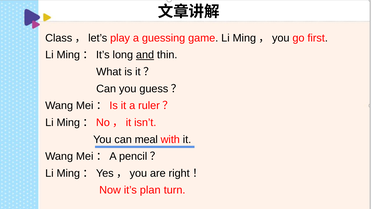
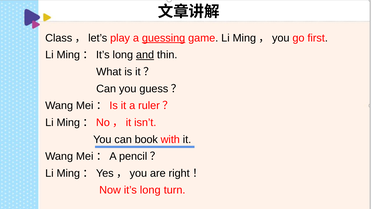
guessing underline: none -> present (164, 38)
meal: meal -> book (146, 139)
Now it’s plan: plan -> long (150, 190)
